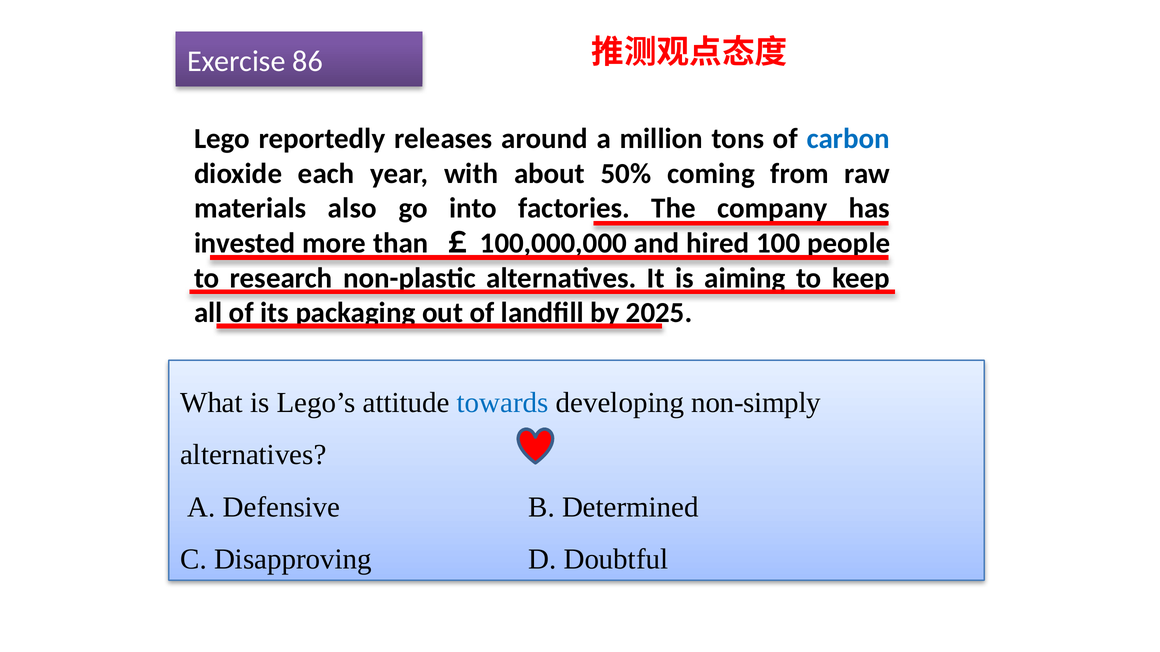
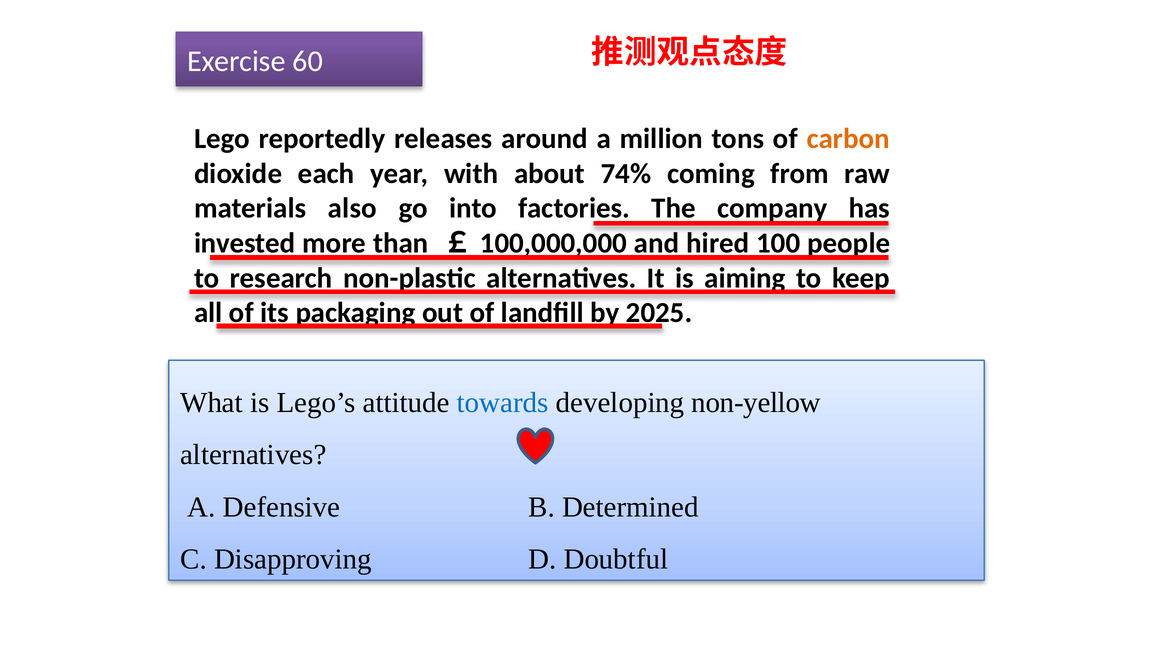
86: 86 -> 60 (308, 61)
carbon colour: blue -> orange (848, 139)
50%: 50% -> 74% (626, 174)
non-simply: non-simply -> non-yellow (756, 403)
